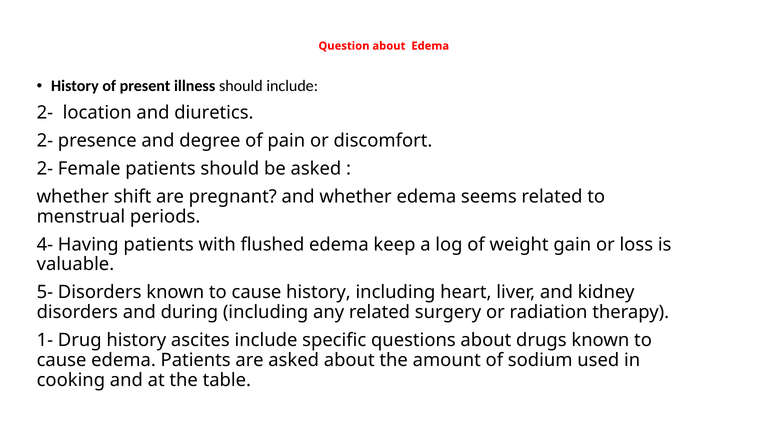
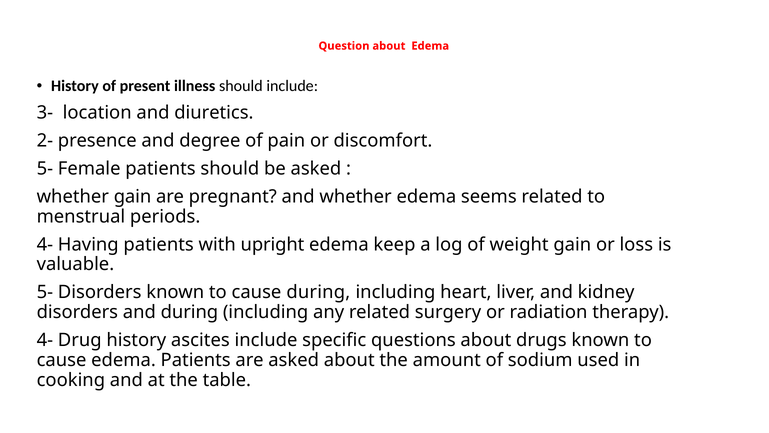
2-: 2- -> 3- (45, 113)
2-: 2- -> 5- (45, 168)
whether shift: shift -> gain (133, 196)
flushed: flushed -> upright (272, 244)
cause history: history -> during (318, 292)
1-: 1- -> 4- (45, 340)
